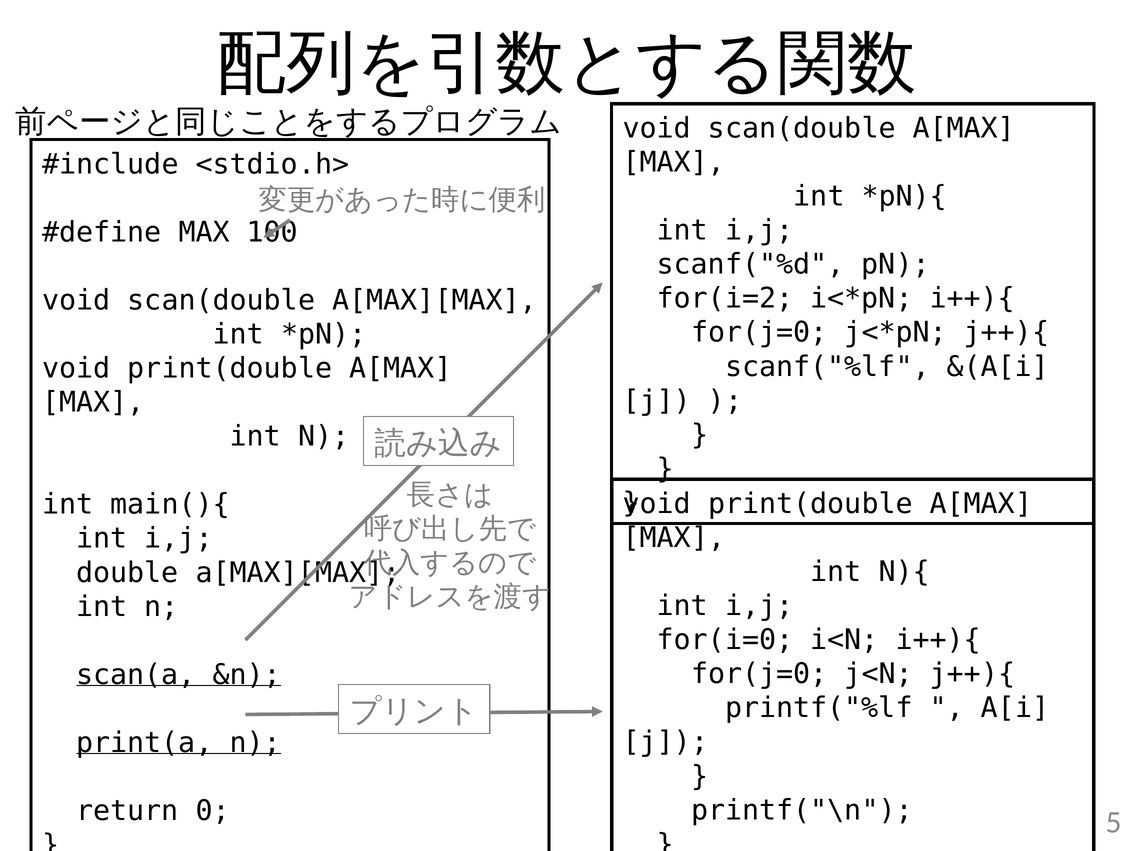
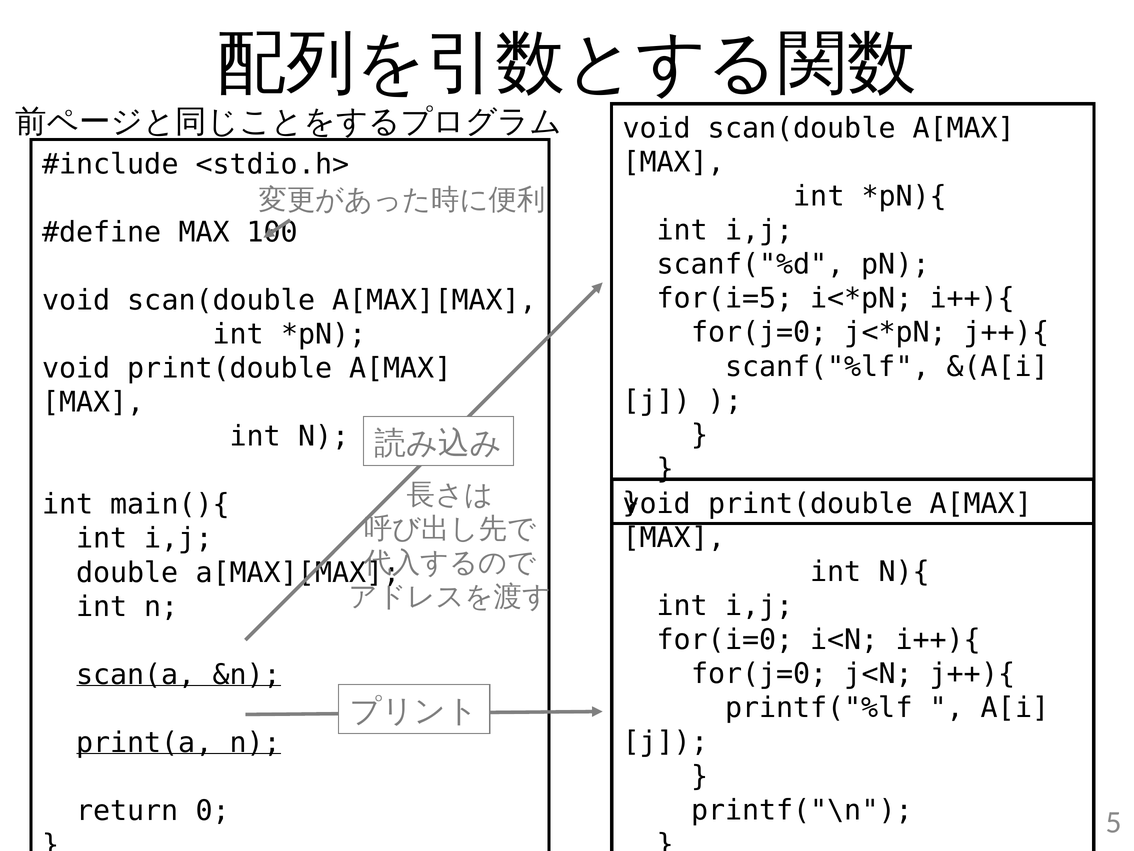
for(i=2: for(i=2 -> for(i=5 (725, 298)
